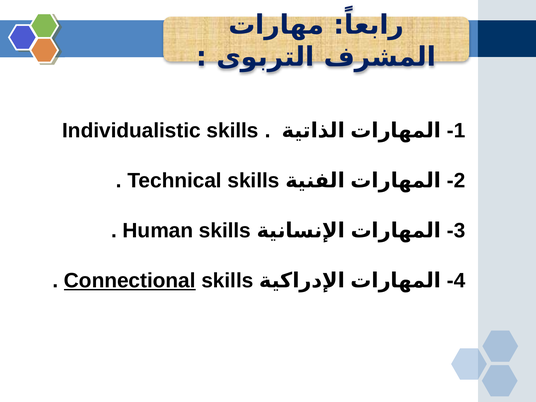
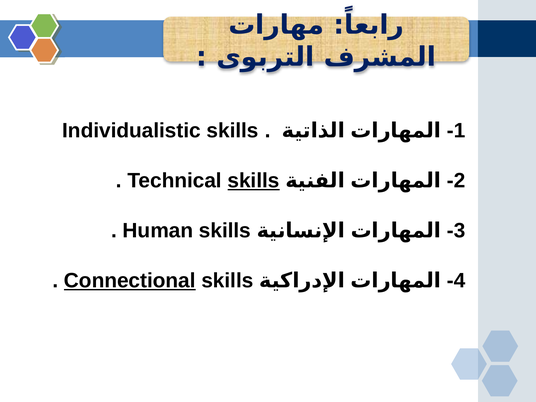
skills underline: none -> present (254, 181)
